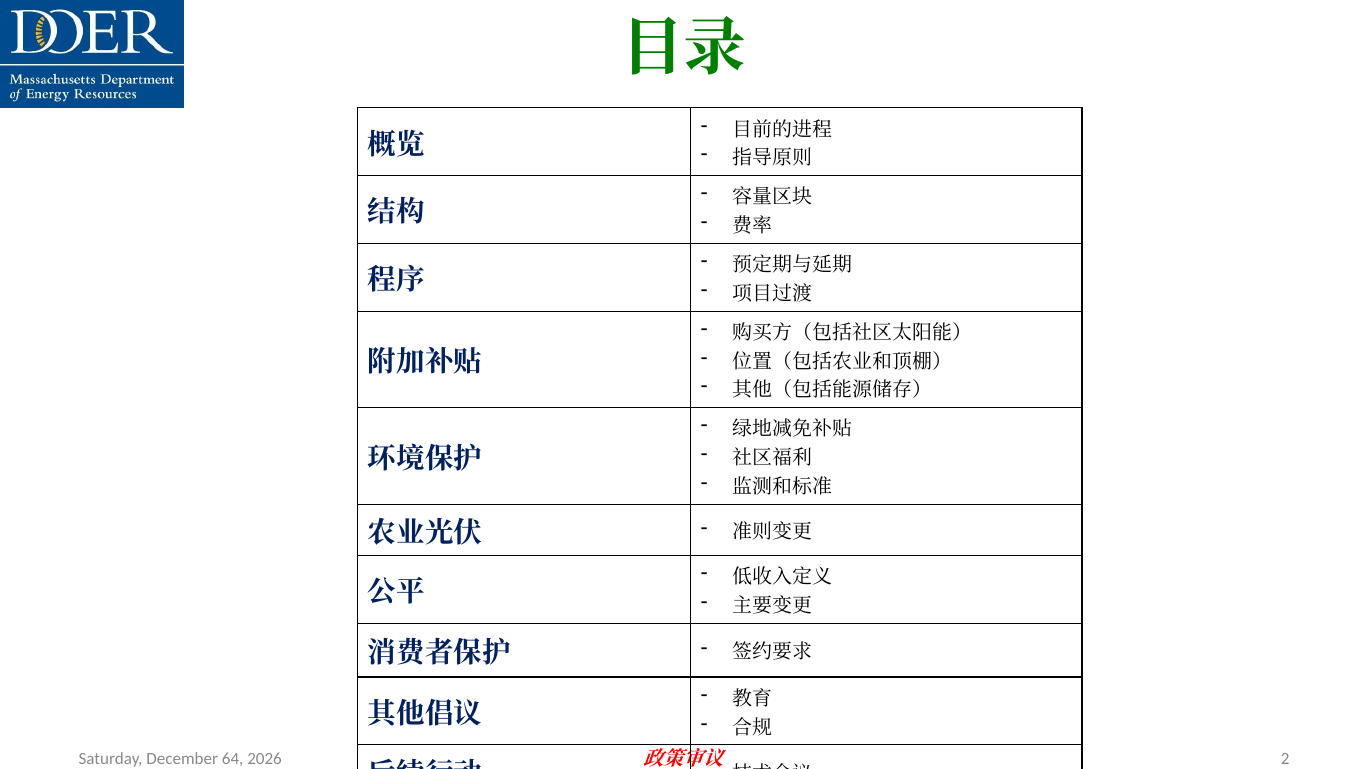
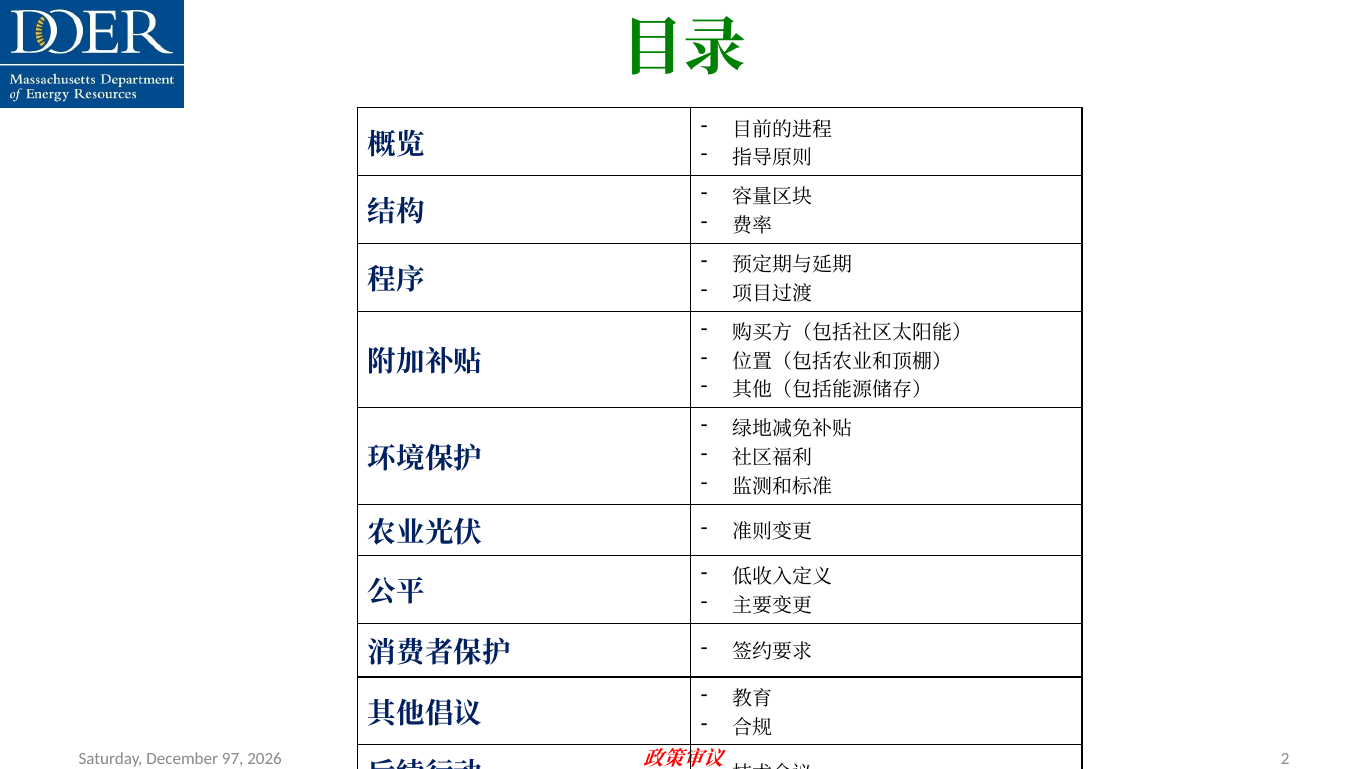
64: 64 -> 97 (233, 759)
